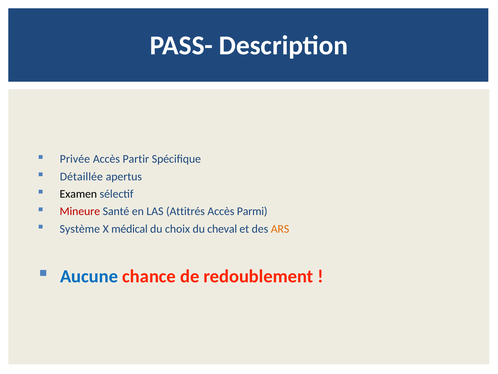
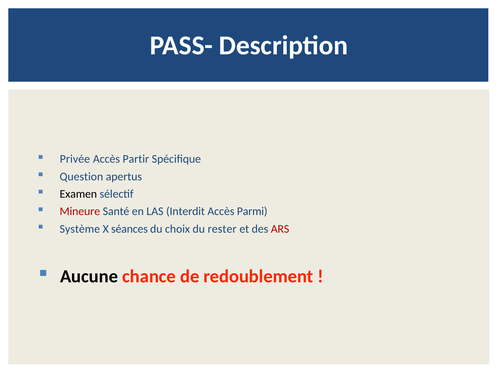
Détaillée: Détaillée -> Question (81, 176)
Attitrés: Attitrés -> Interdit (185, 211)
médical: médical -> séances (130, 229)
cheval: cheval -> rester (222, 229)
ARS colour: orange -> red (280, 229)
Aucune colour: blue -> black (89, 276)
